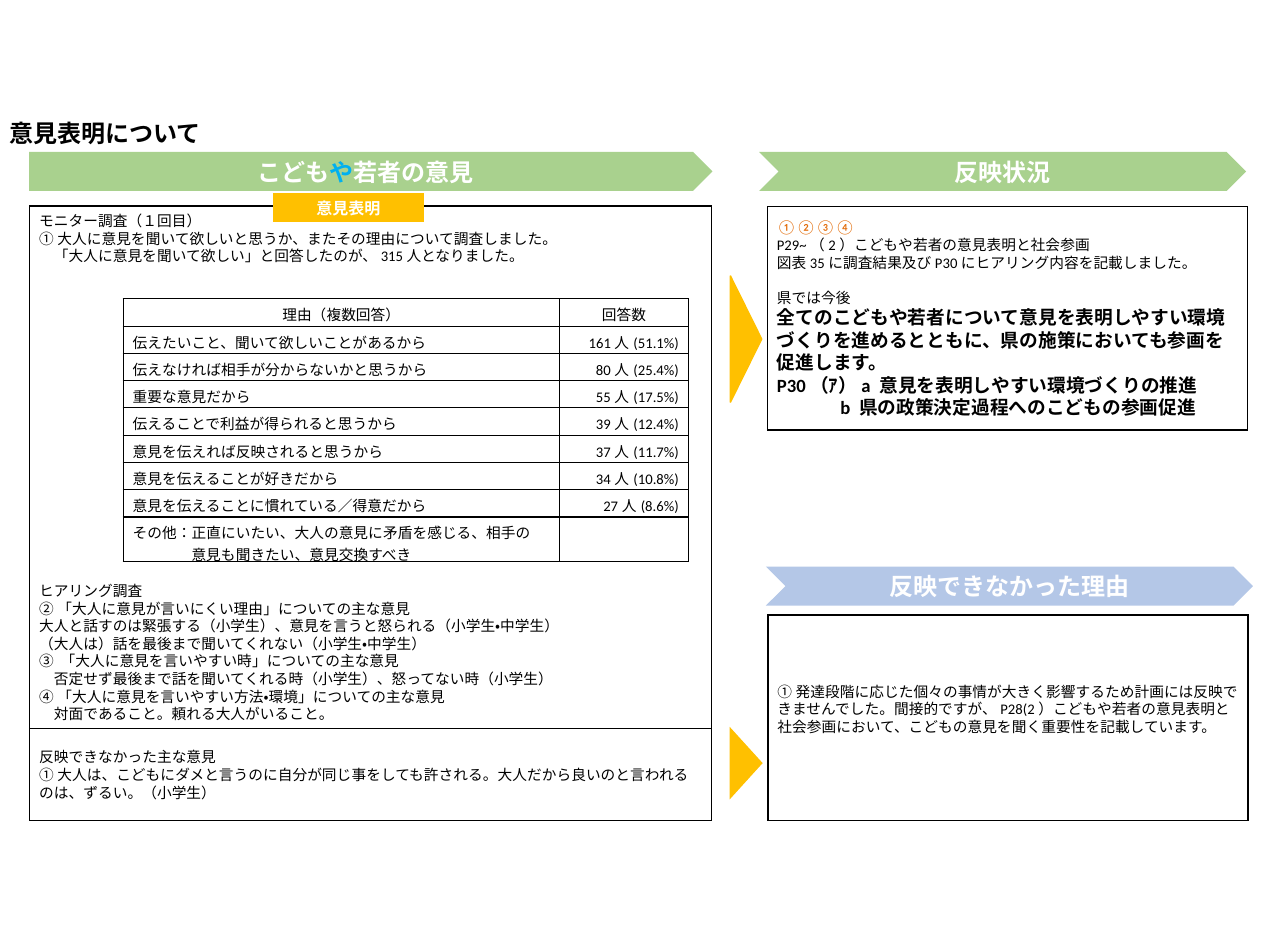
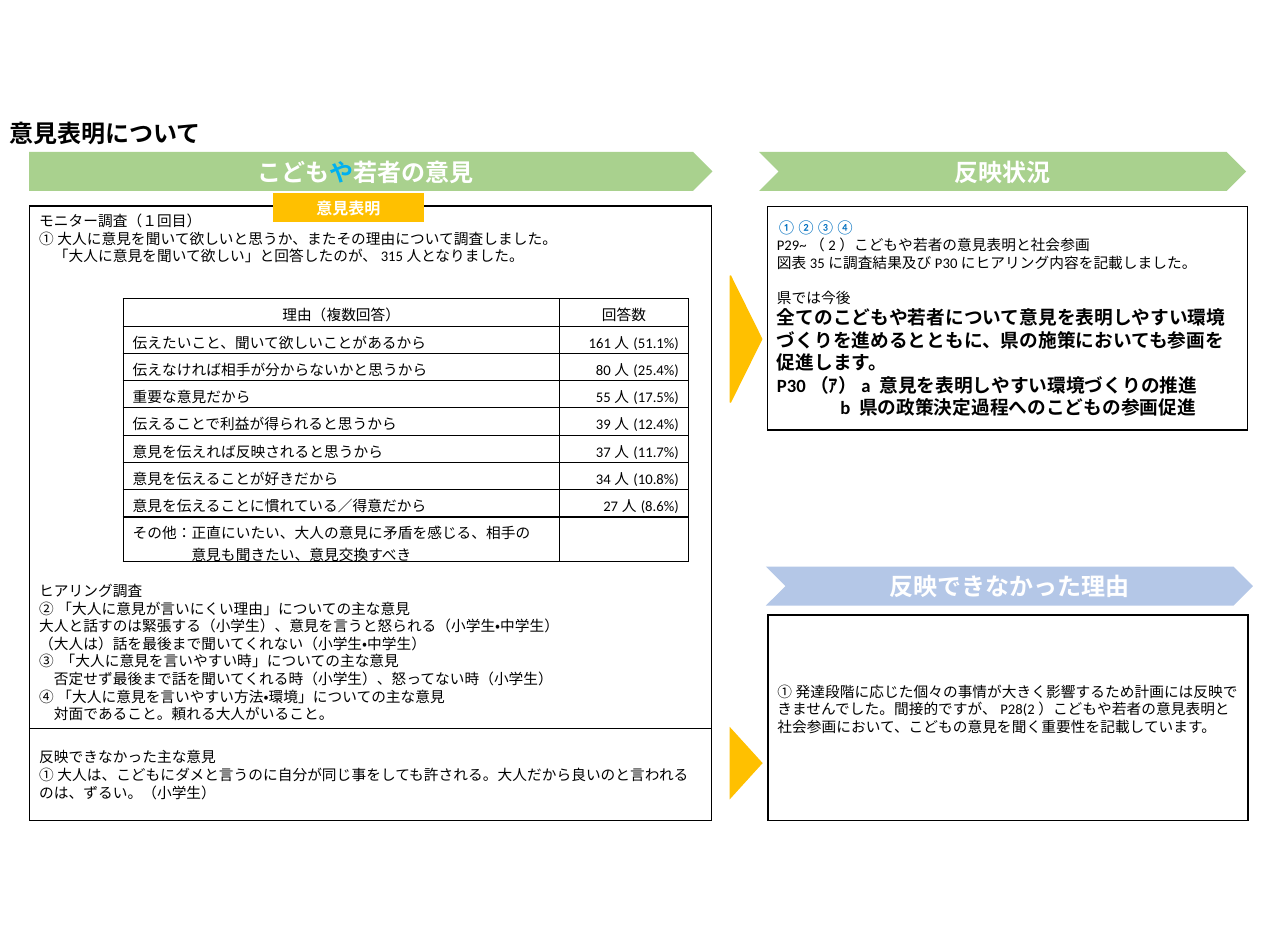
①②③④ colour: orange -> blue (816, 228)
